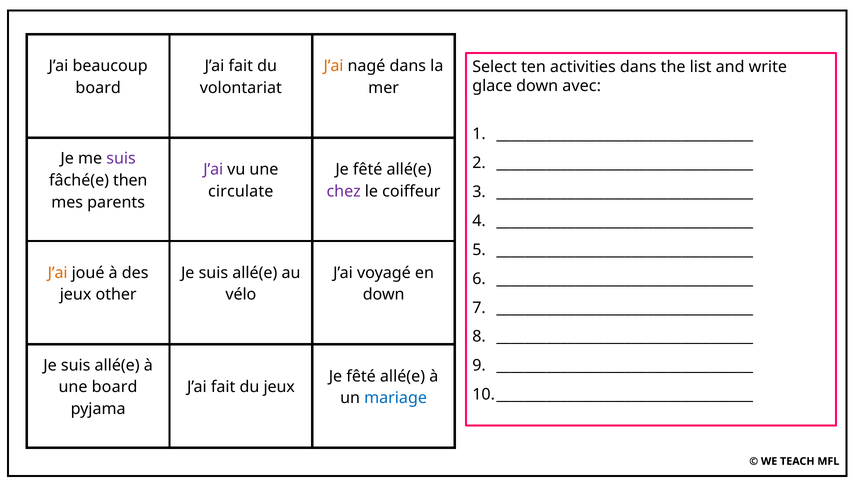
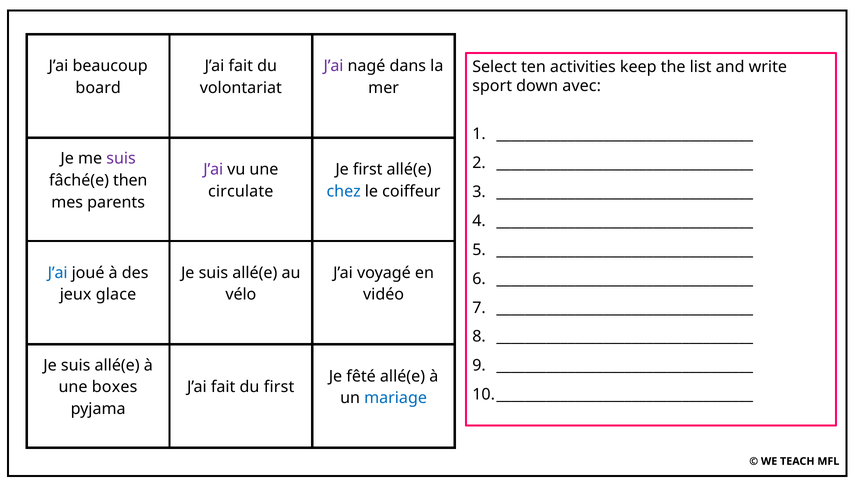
J’ai colour: orange -> purple (334, 66)
activities dans: dans -> keep (638, 67)
glace: glace -> sport (492, 86)
fêté: fêté -> first (368, 170)
chez colour: purple -> blue (344, 192)
J’ai colour: orange -> blue (58, 273)
other: other -> glace (116, 295)
down: down -> vidéo (384, 295)
une board: board -> boxes (115, 388)
du jeux: jeux -> first (279, 388)
